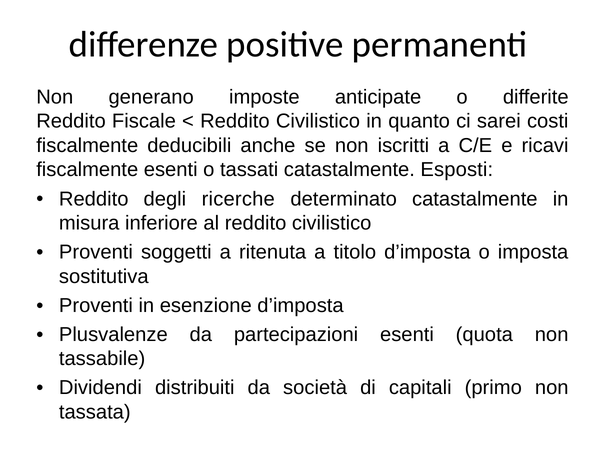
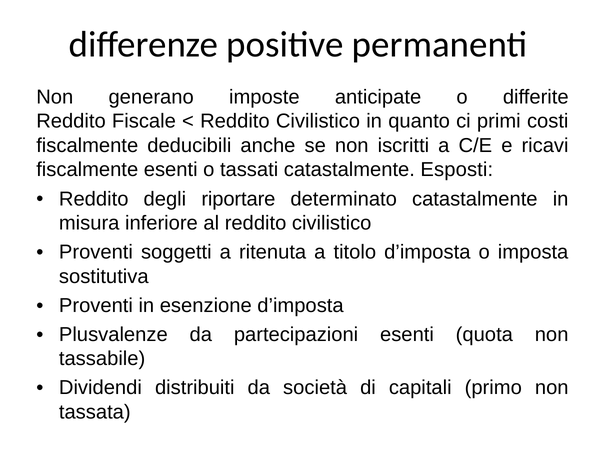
sarei: sarei -> primi (499, 122)
ricerche: ricerche -> riportare (238, 199)
